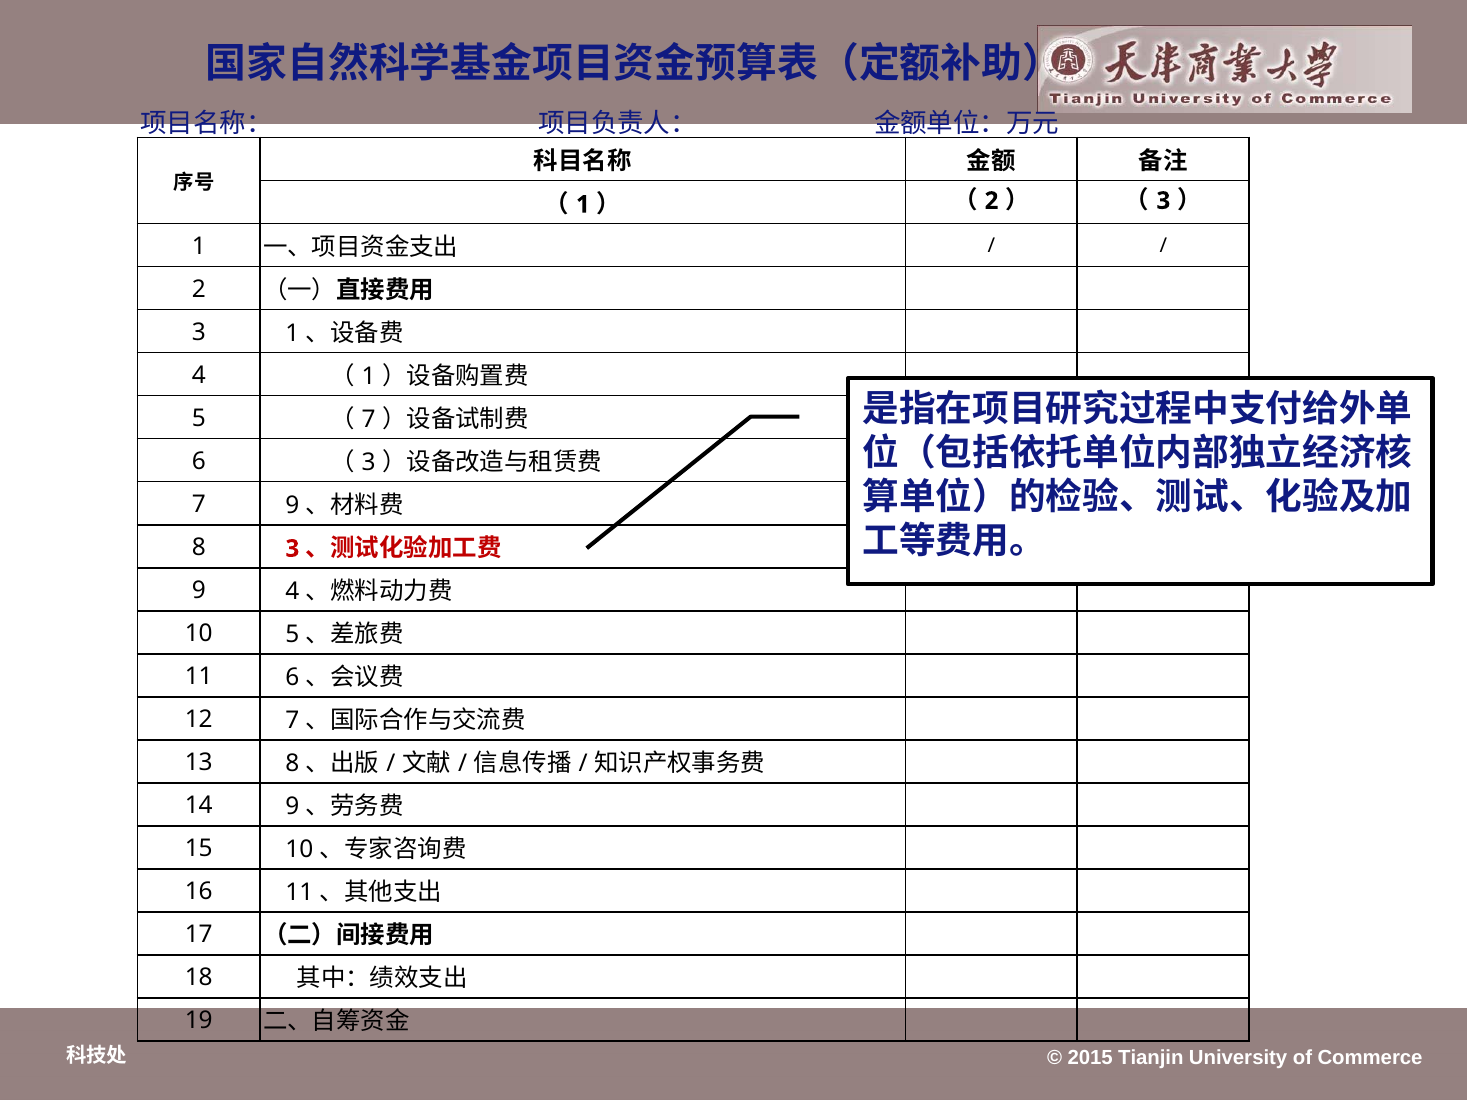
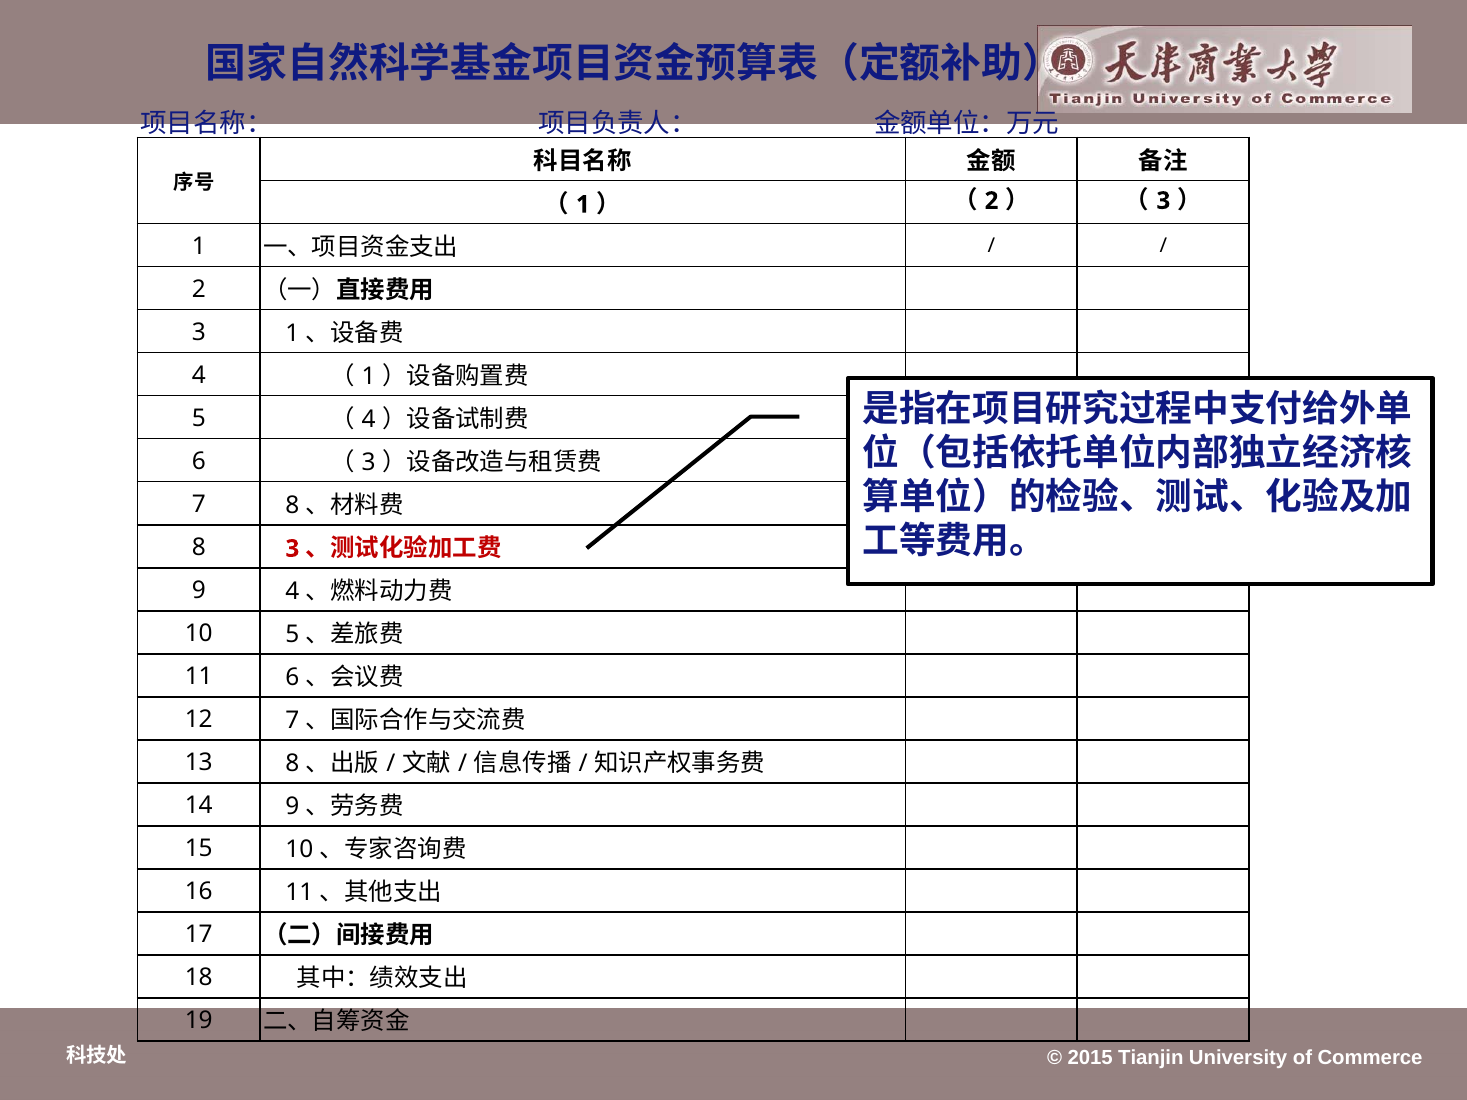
7: 7 -> 4 (369, 420)
7 9: 9 -> 8 (292, 506)
